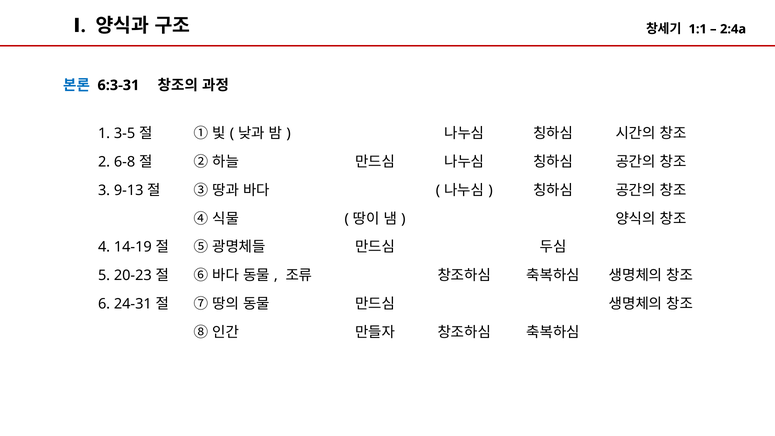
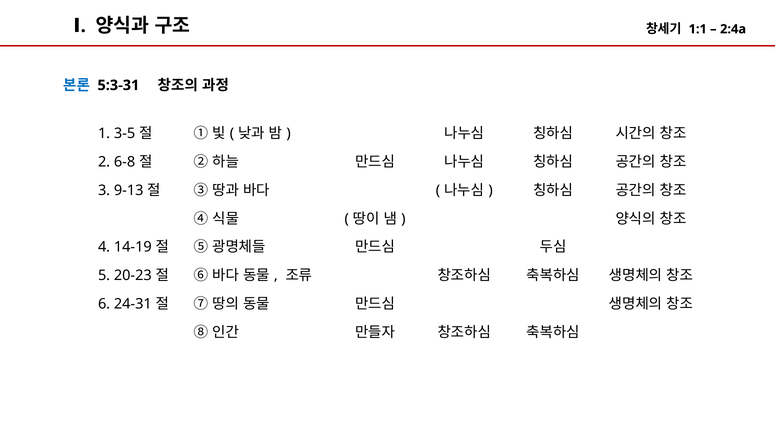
6:3-31: 6:3-31 -> 5:3-31 (118, 85)
